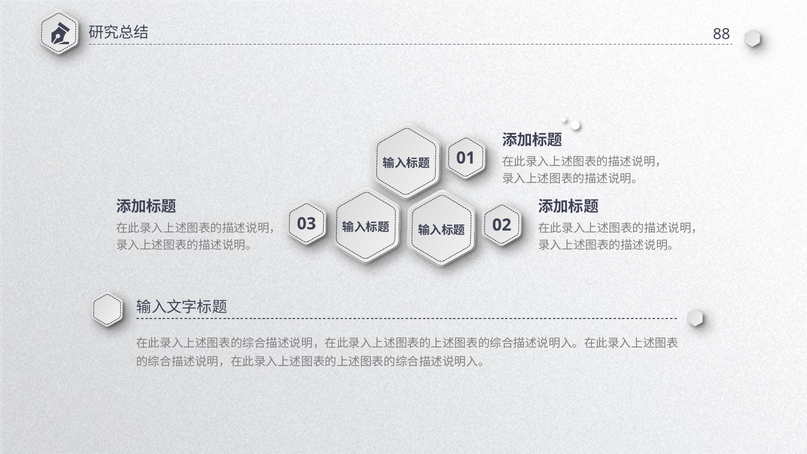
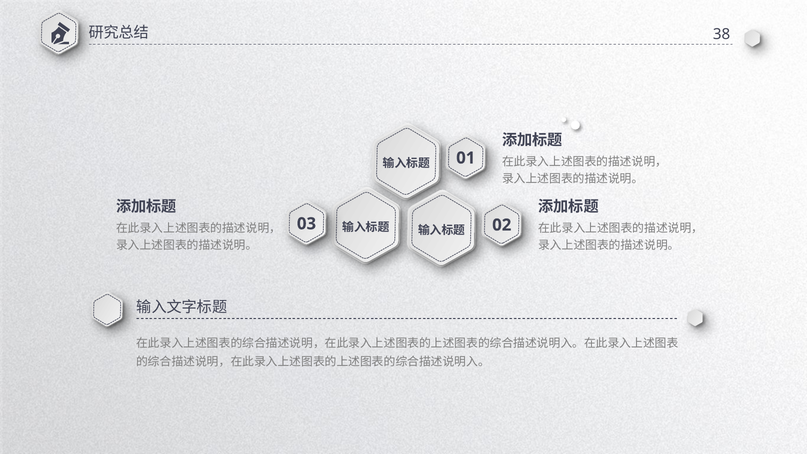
88: 88 -> 38 (722, 34)
